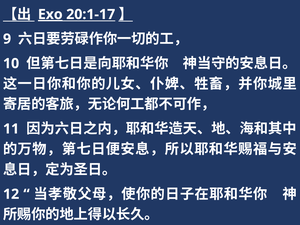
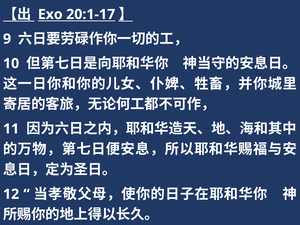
Exo underline: present -> none (50, 14)
